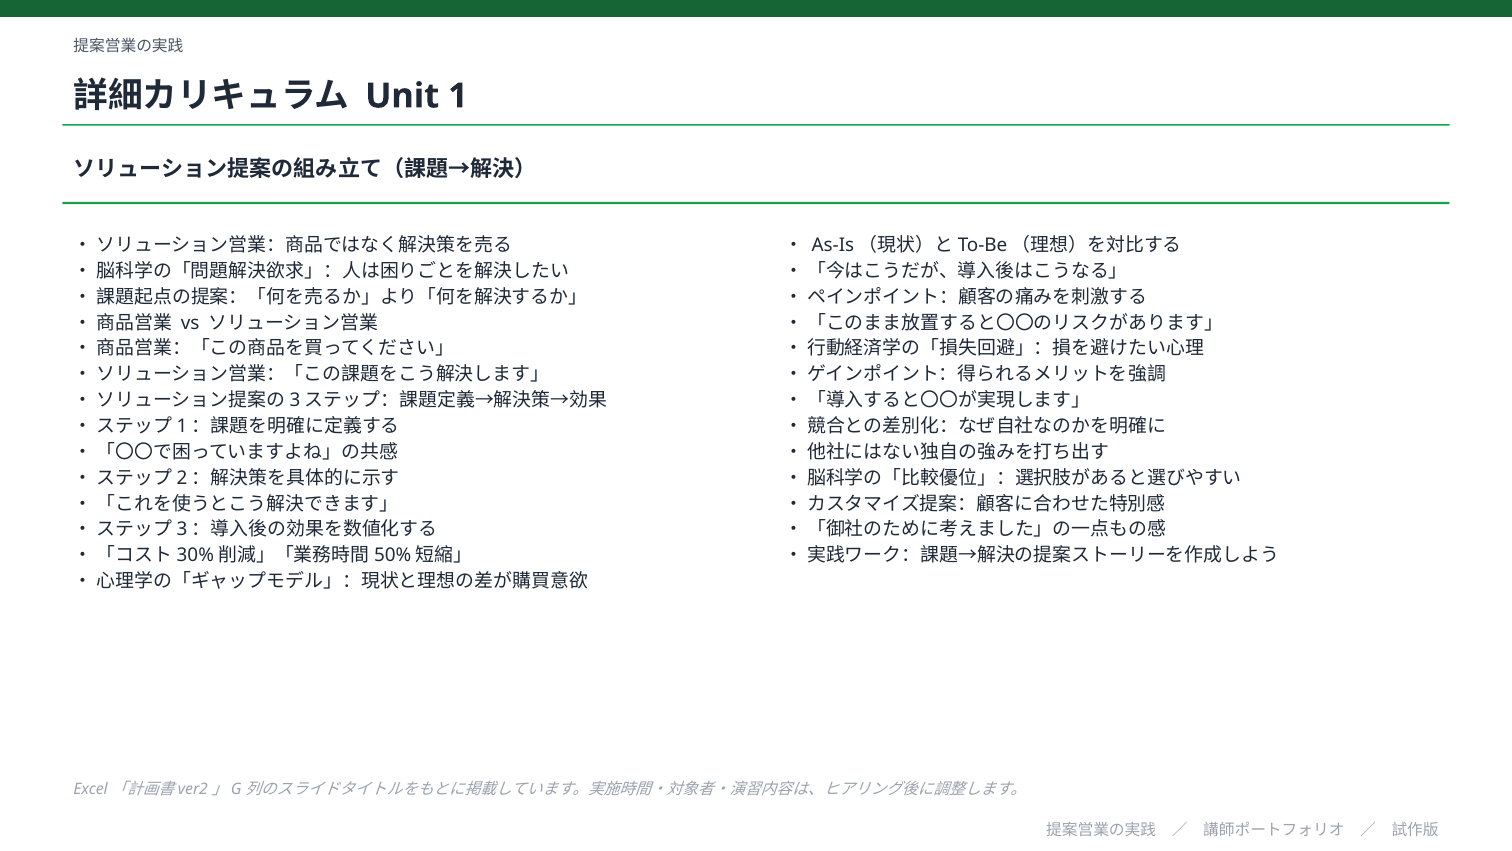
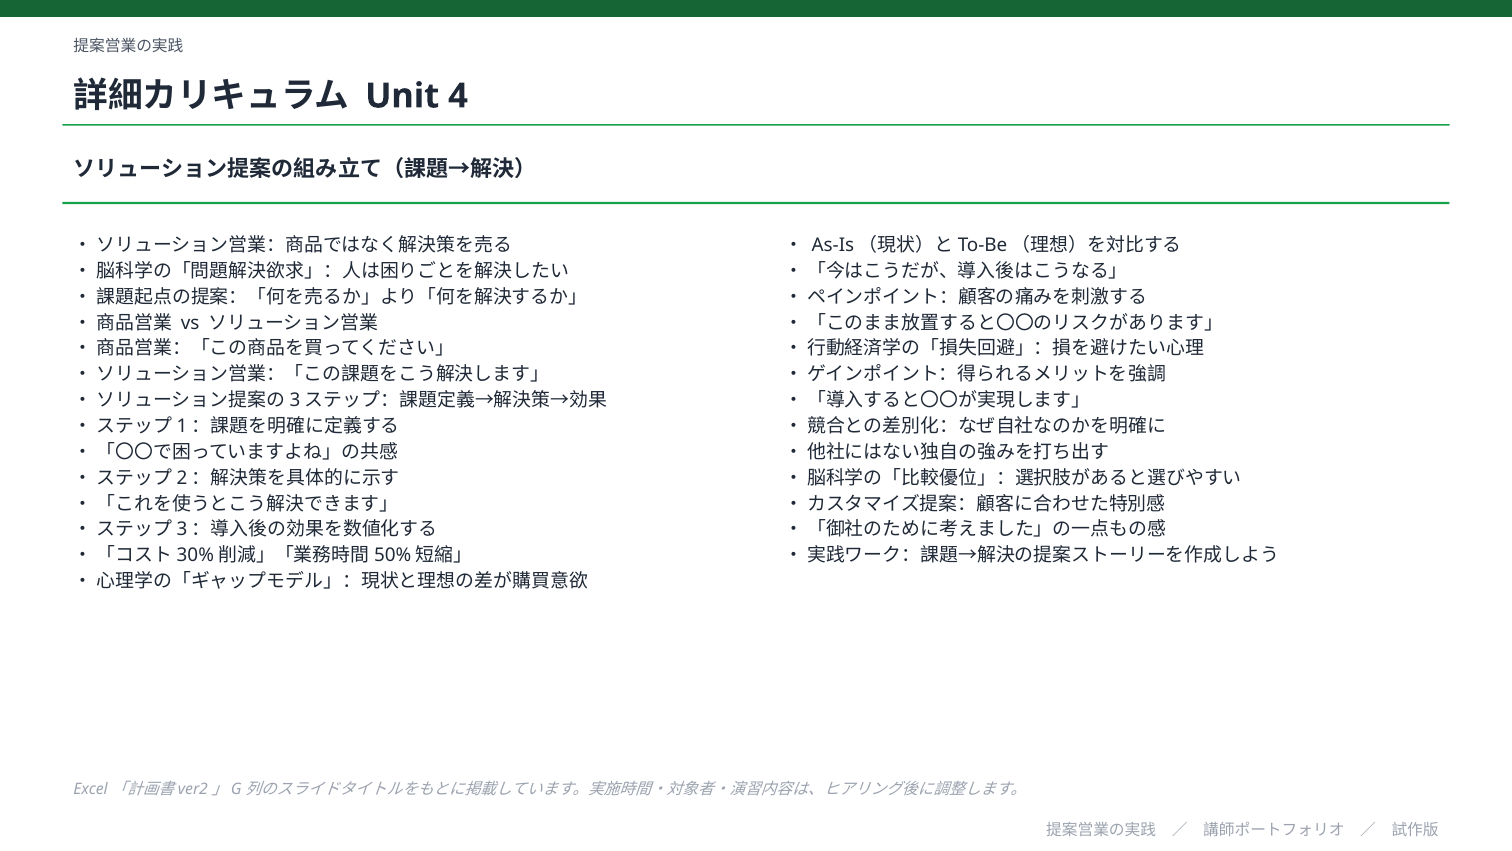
1: 1 -> 4 (458, 96)
